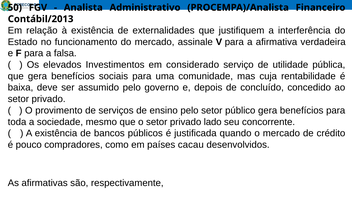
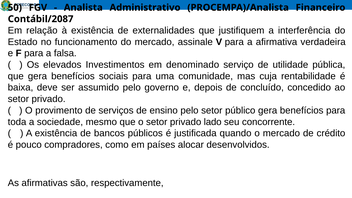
Contábil/2013: Contábil/2013 -> Contábil/2087 (41, 19)
considerado: considerado -> denominado (193, 65)
cacau: cacau -> alocar (191, 145)
